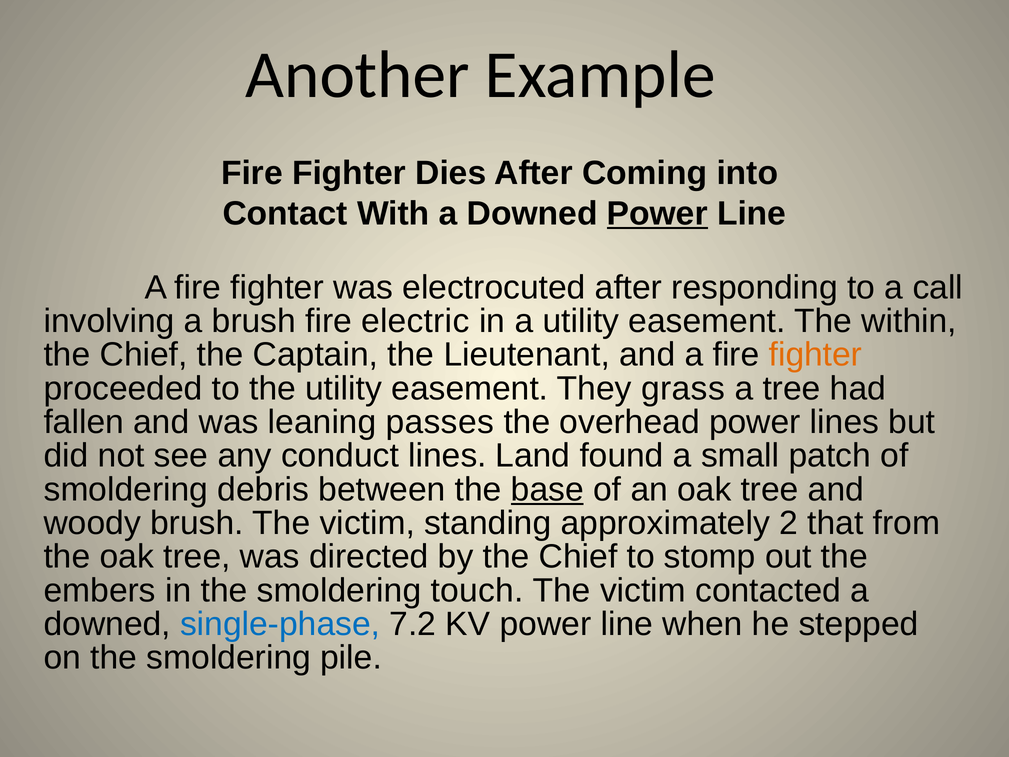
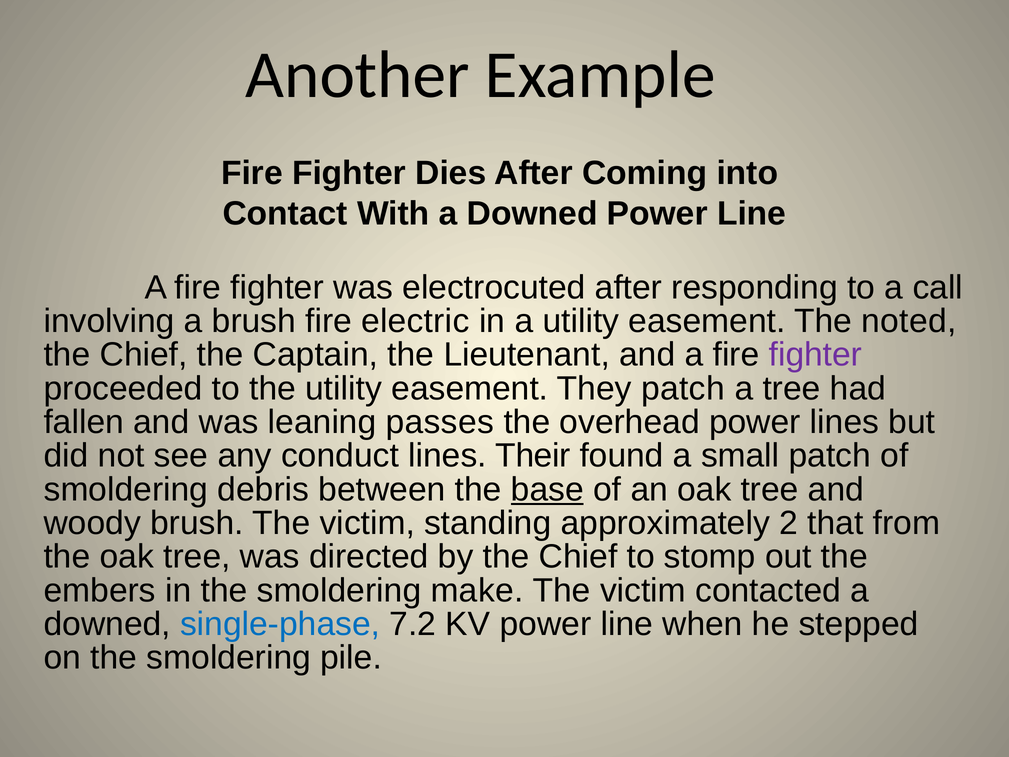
Power underline: present -> none (657, 213)
within: within -> noted (909, 321)
fighter colour: orange -> purple (815, 355)
They grass: grass -> patch (683, 388)
Land: Land -> Their (533, 456)
touch: touch -> make (477, 590)
